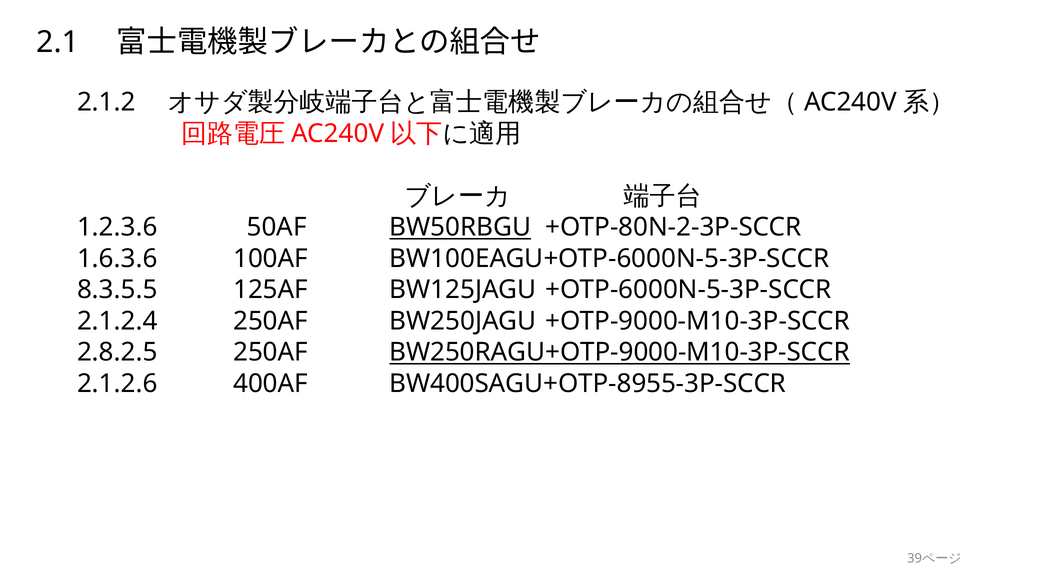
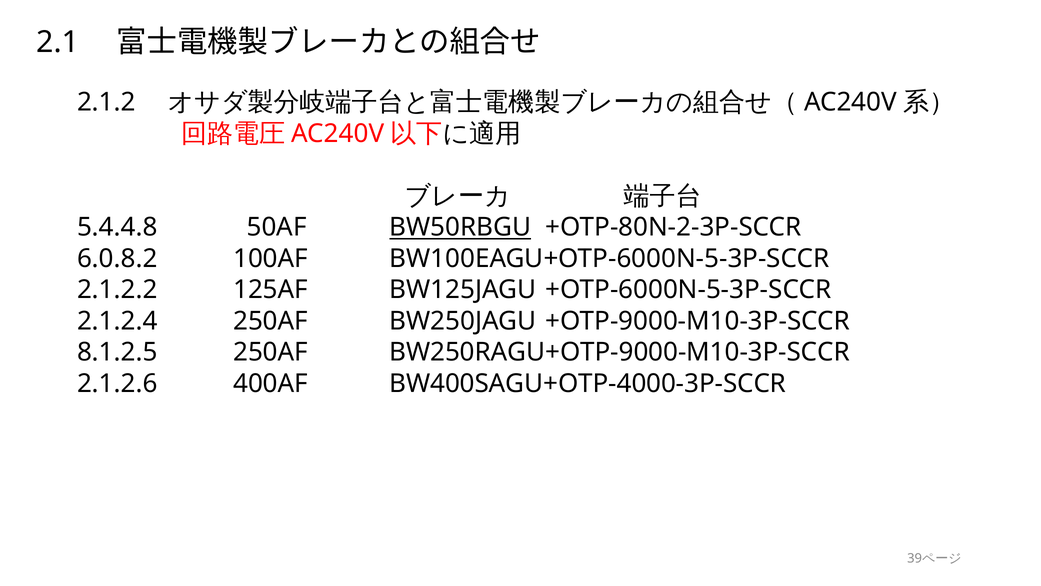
1.2.3.6: 1.2.3.6 -> 5.4.4.8 (117, 227)
1.6.3.6: 1.6.3.6 -> 6.0.8.2 (117, 258)
8.3.5.5: 8.3.5.5 -> 2.1.2.2 (117, 290)
2.8.2.5: 2.8.2.5 -> 8.1.2.5 (117, 352)
BW250RAGU+OTP-9000-M10-3P-SCCR underline: present -> none (620, 352)
BW400SAGU+OTP-8955-3P-SCCR: BW400SAGU+OTP-8955-3P-SCCR -> BW400SAGU+OTP-4000-3P-SCCR (588, 383)
